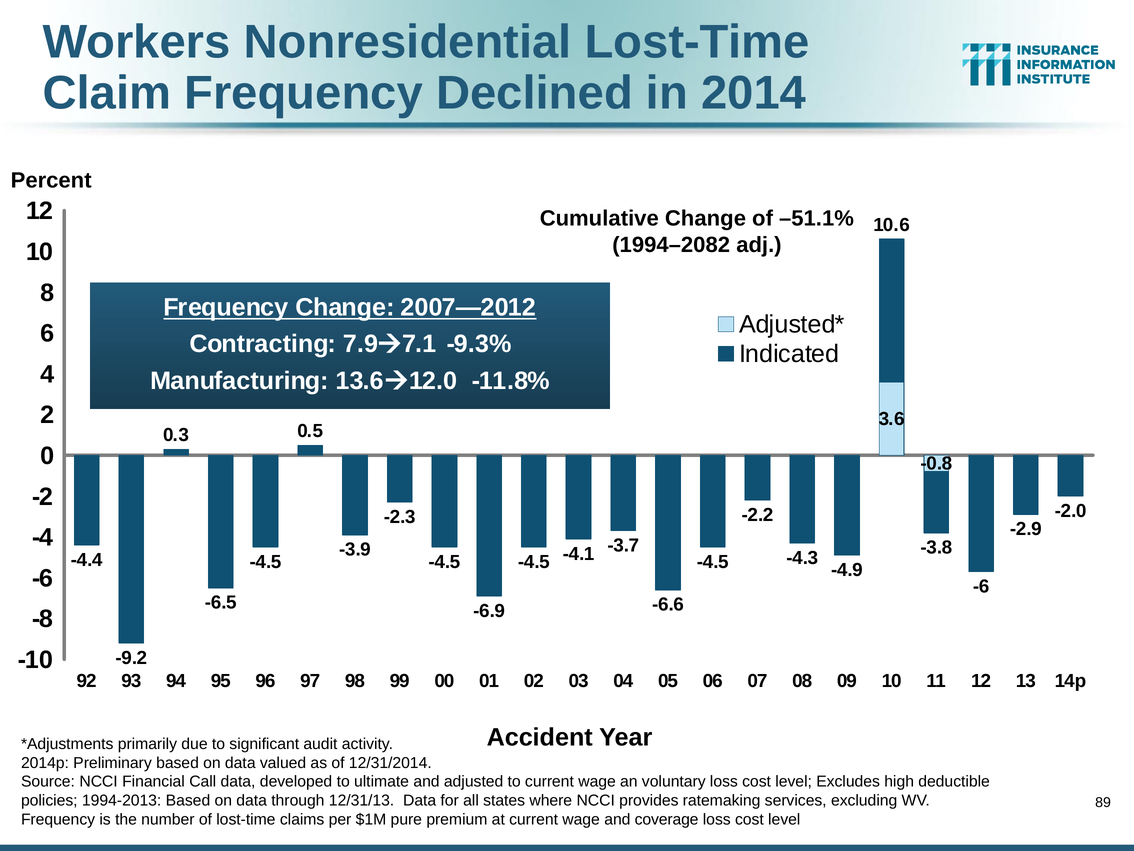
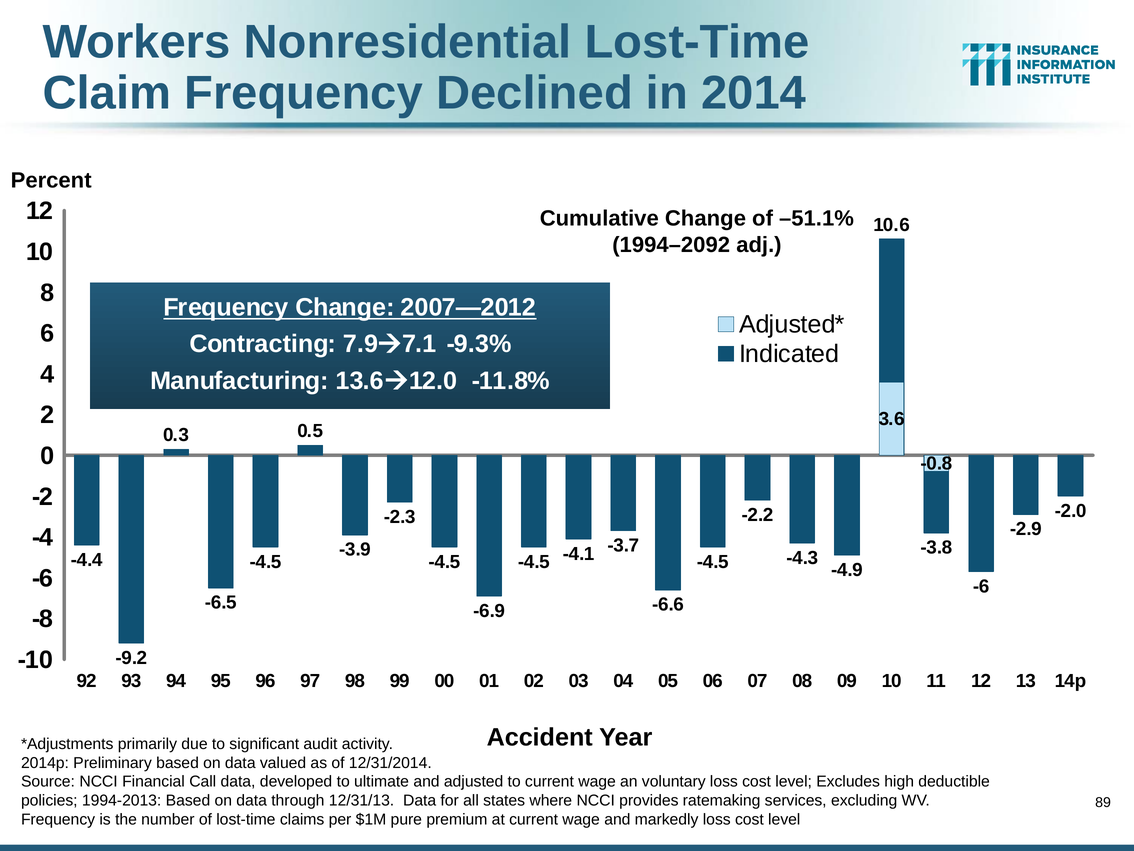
1994–2082: 1994–2082 -> 1994–2092 (671, 245)
coverage: coverage -> markedly (667, 819)
